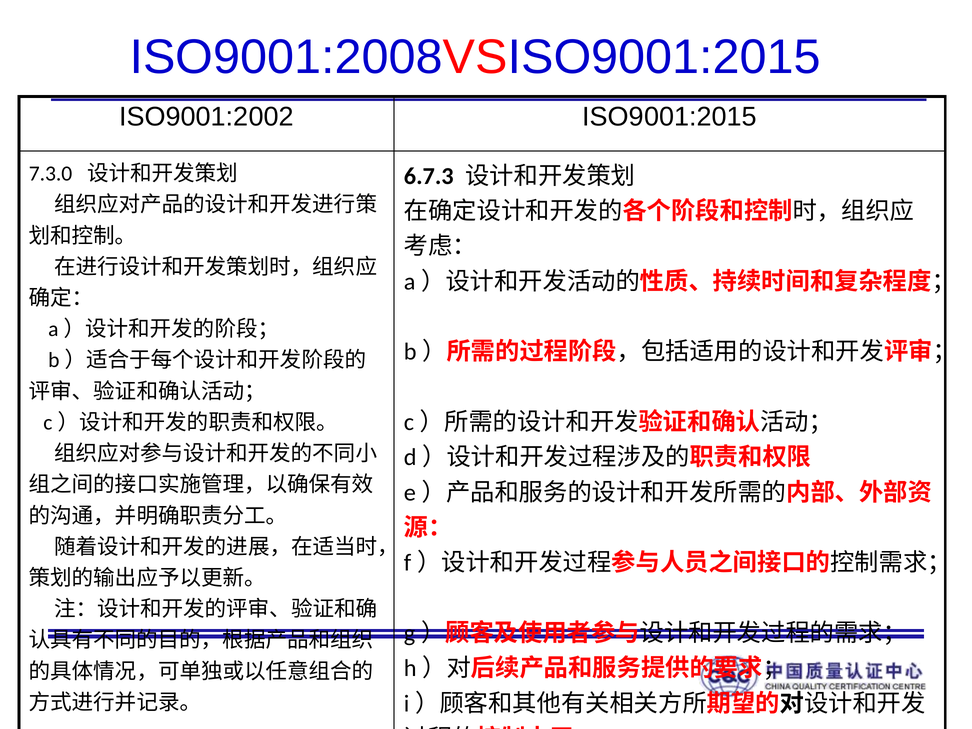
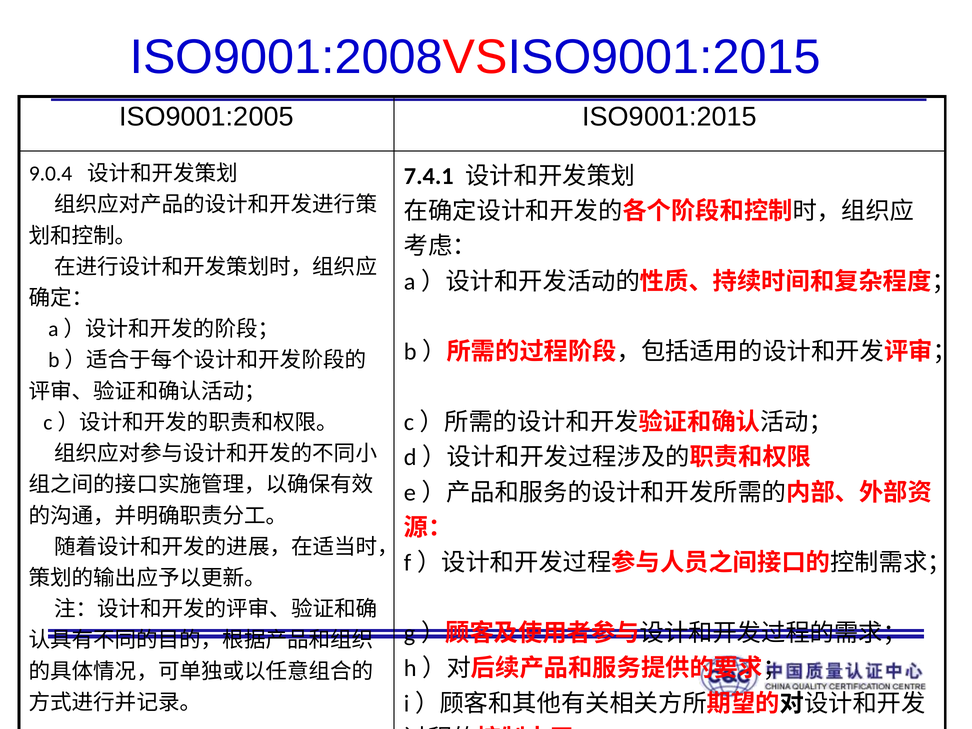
ISO9001:2002: ISO9001:2002 -> ISO9001:2005 (206, 117)
7.3.0: 7.3.0 -> 9.0.4 (51, 174)
6.7.3: 6.7.3 -> 7.4.1 (429, 176)
